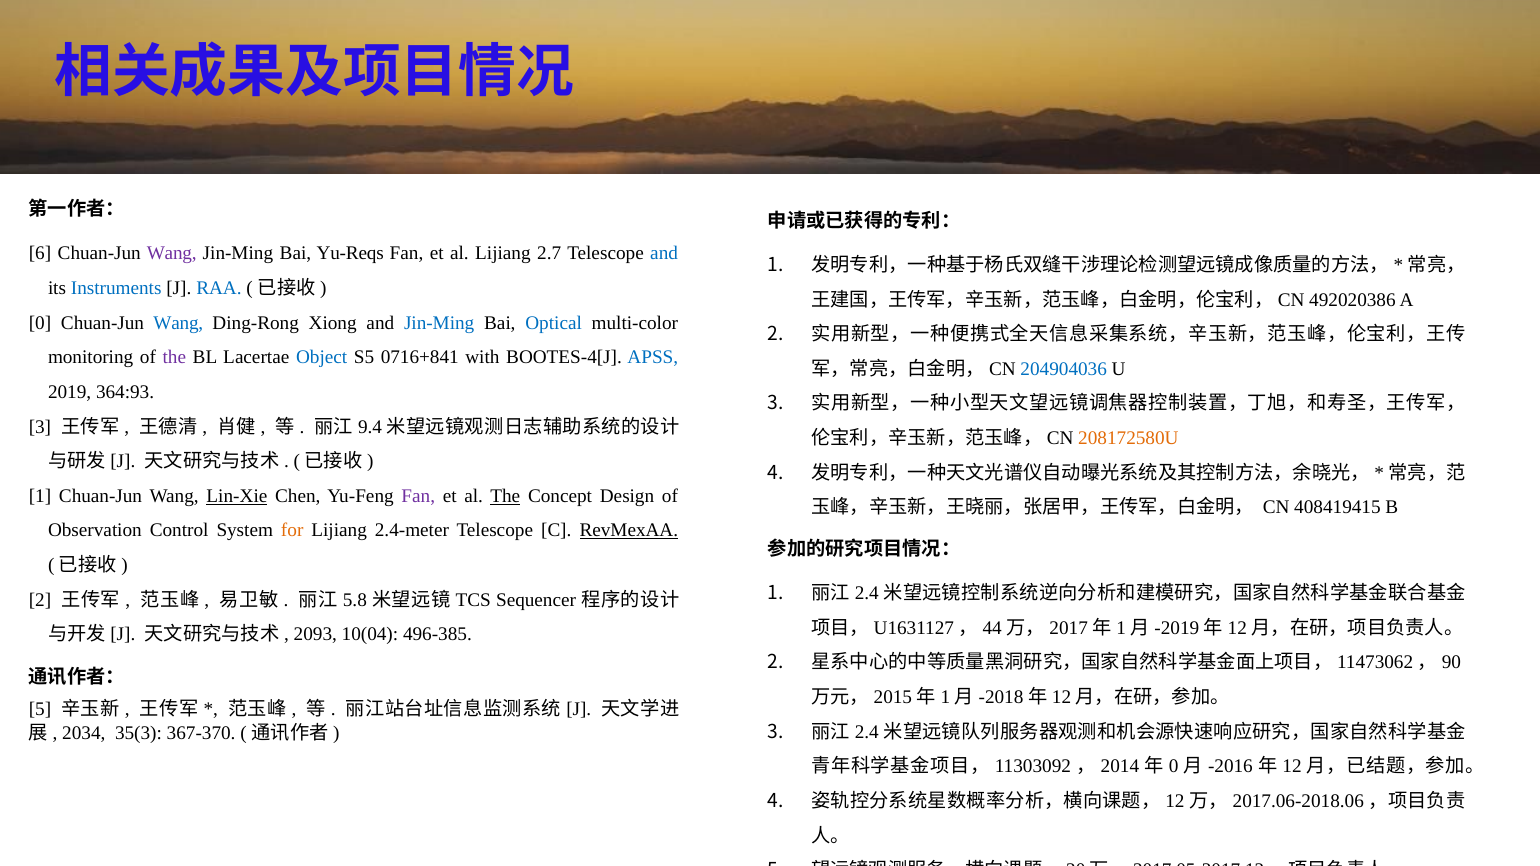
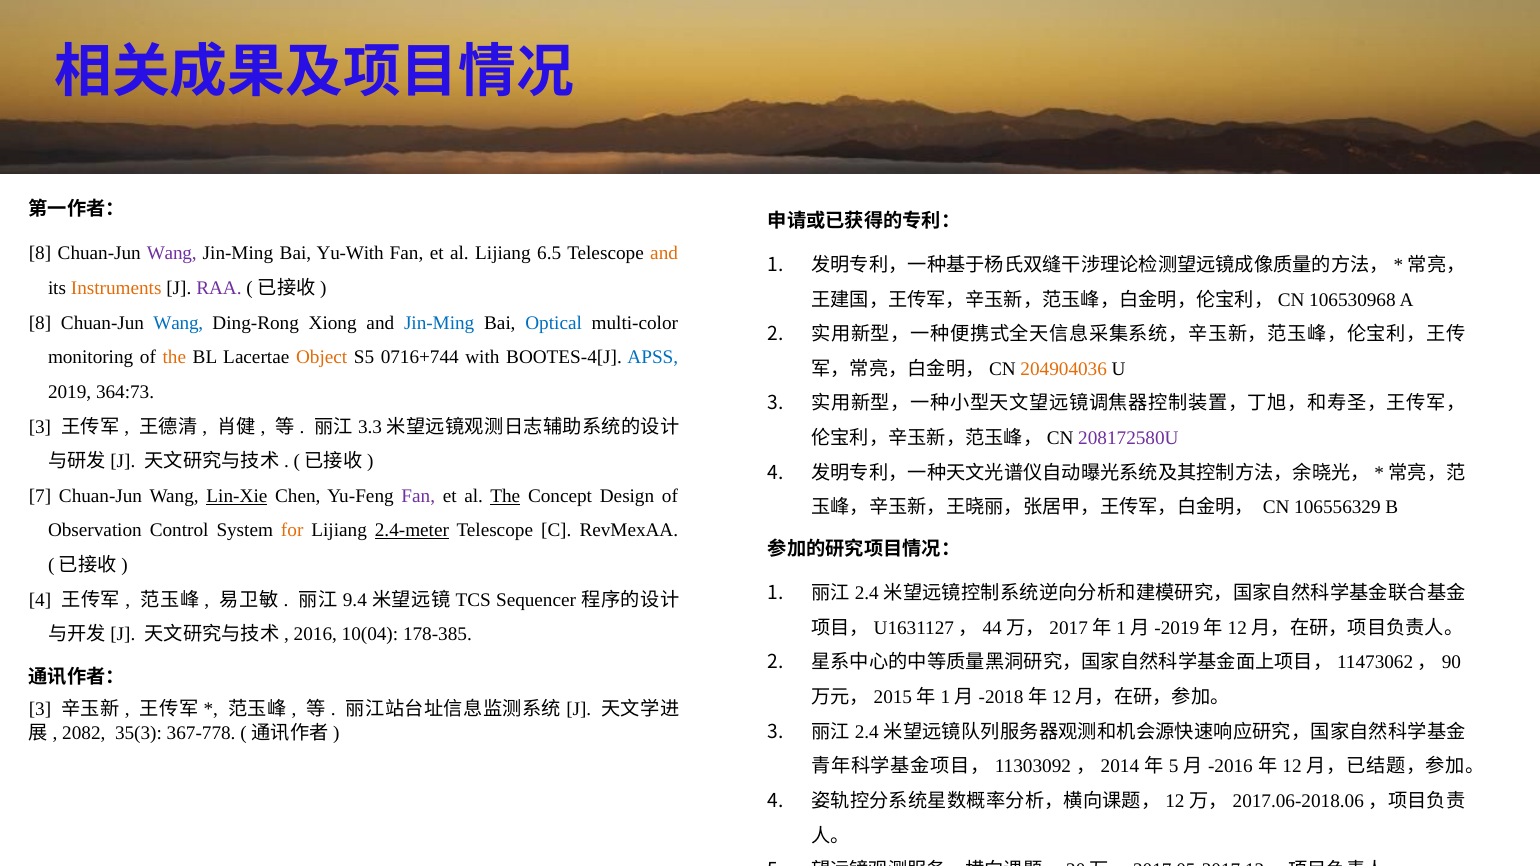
6: 6 -> 8 (40, 254)
Yu-Reqs: Yu-Reqs -> Yu-With (350, 254)
2.7: 2.7 -> 6.5 (549, 254)
and colour: blue -> orange (664, 254)
Instruments colour: blue -> orange (116, 288)
RAA colour: blue -> purple (219, 288)
492020386: 492020386 -> 106530968 (1352, 300)
0: 0 -> 8 (40, 323)
the colour: purple -> orange (174, 358)
Object colour: blue -> orange (322, 358)
0716+841: 0716+841 -> 0716+744 (420, 358)
204904036 colour: blue -> orange (1064, 369)
364:93: 364:93 -> 364:73 (125, 392)
9.4: 9.4 -> 3.3 (370, 427)
208172580U colour: orange -> purple (1128, 438)
1: 1 -> 7 (40, 496)
408419415: 408419415 -> 106556329 (1337, 508)
2.4-meter underline: none -> present (412, 531)
RevMexAA underline: present -> none (629, 531)
2: 2 -> 4 (40, 600)
5.8: 5.8 -> 9.4 (355, 600)
2093: 2093 -> 2016 (315, 635)
496-385: 496-385 -> 178-385 (437, 635)
5: 5 -> 3 (40, 710)
2034: 2034 -> 2082 (84, 733)
367-370: 367-370 -> 367-778 (201, 733)
0: 0 -> 5 (1174, 767)
